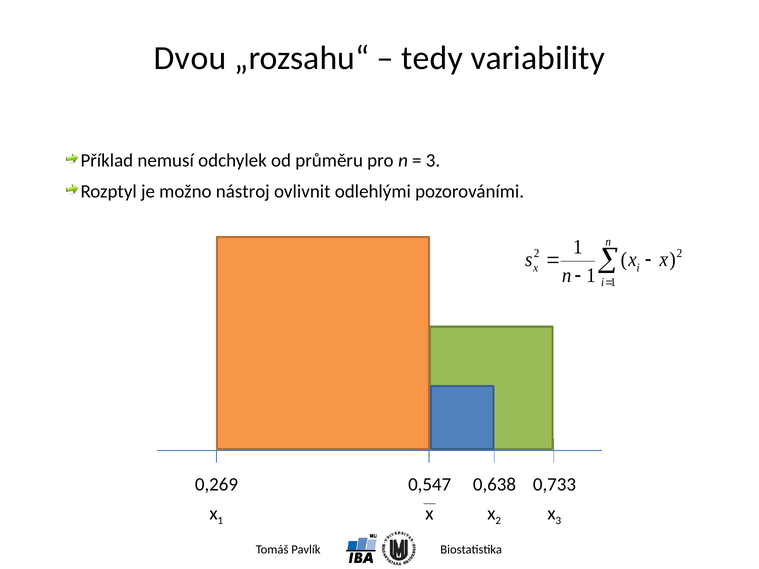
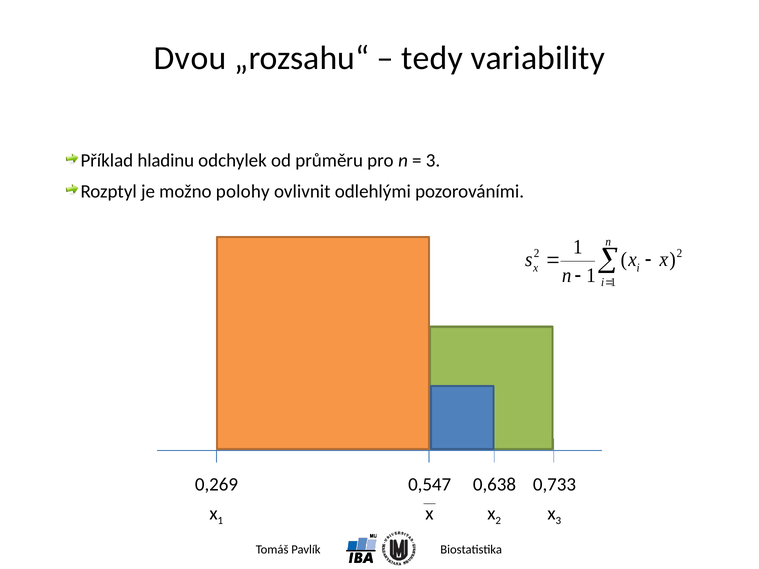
nemusí: nemusí -> hladinu (166, 161)
nástroj: nástroj -> polohy (243, 191)
